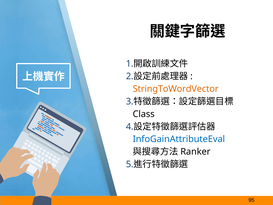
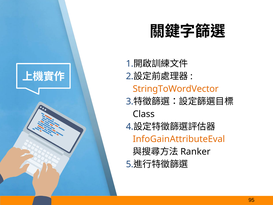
InfoGainAttributeEval colour: blue -> orange (179, 139)
